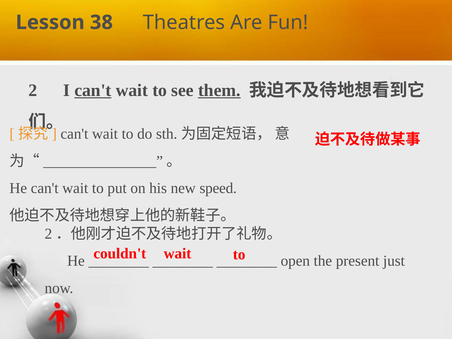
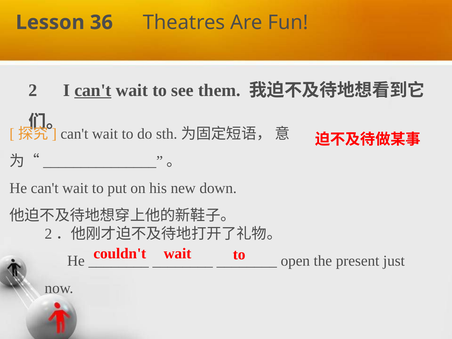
38: 38 -> 36 (101, 22)
them underline: present -> none (219, 90)
speed: speed -> down (218, 188)
